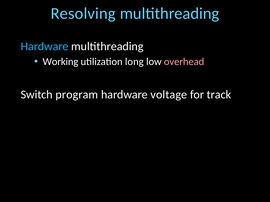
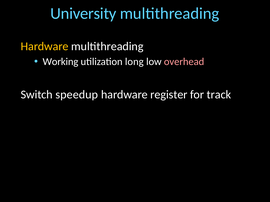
Resolving: Resolving -> University (83, 14)
Hardware colour: light blue -> yellow (45, 46)
program: program -> speedup (77, 95)
voltage: voltage -> register (169, 95)
